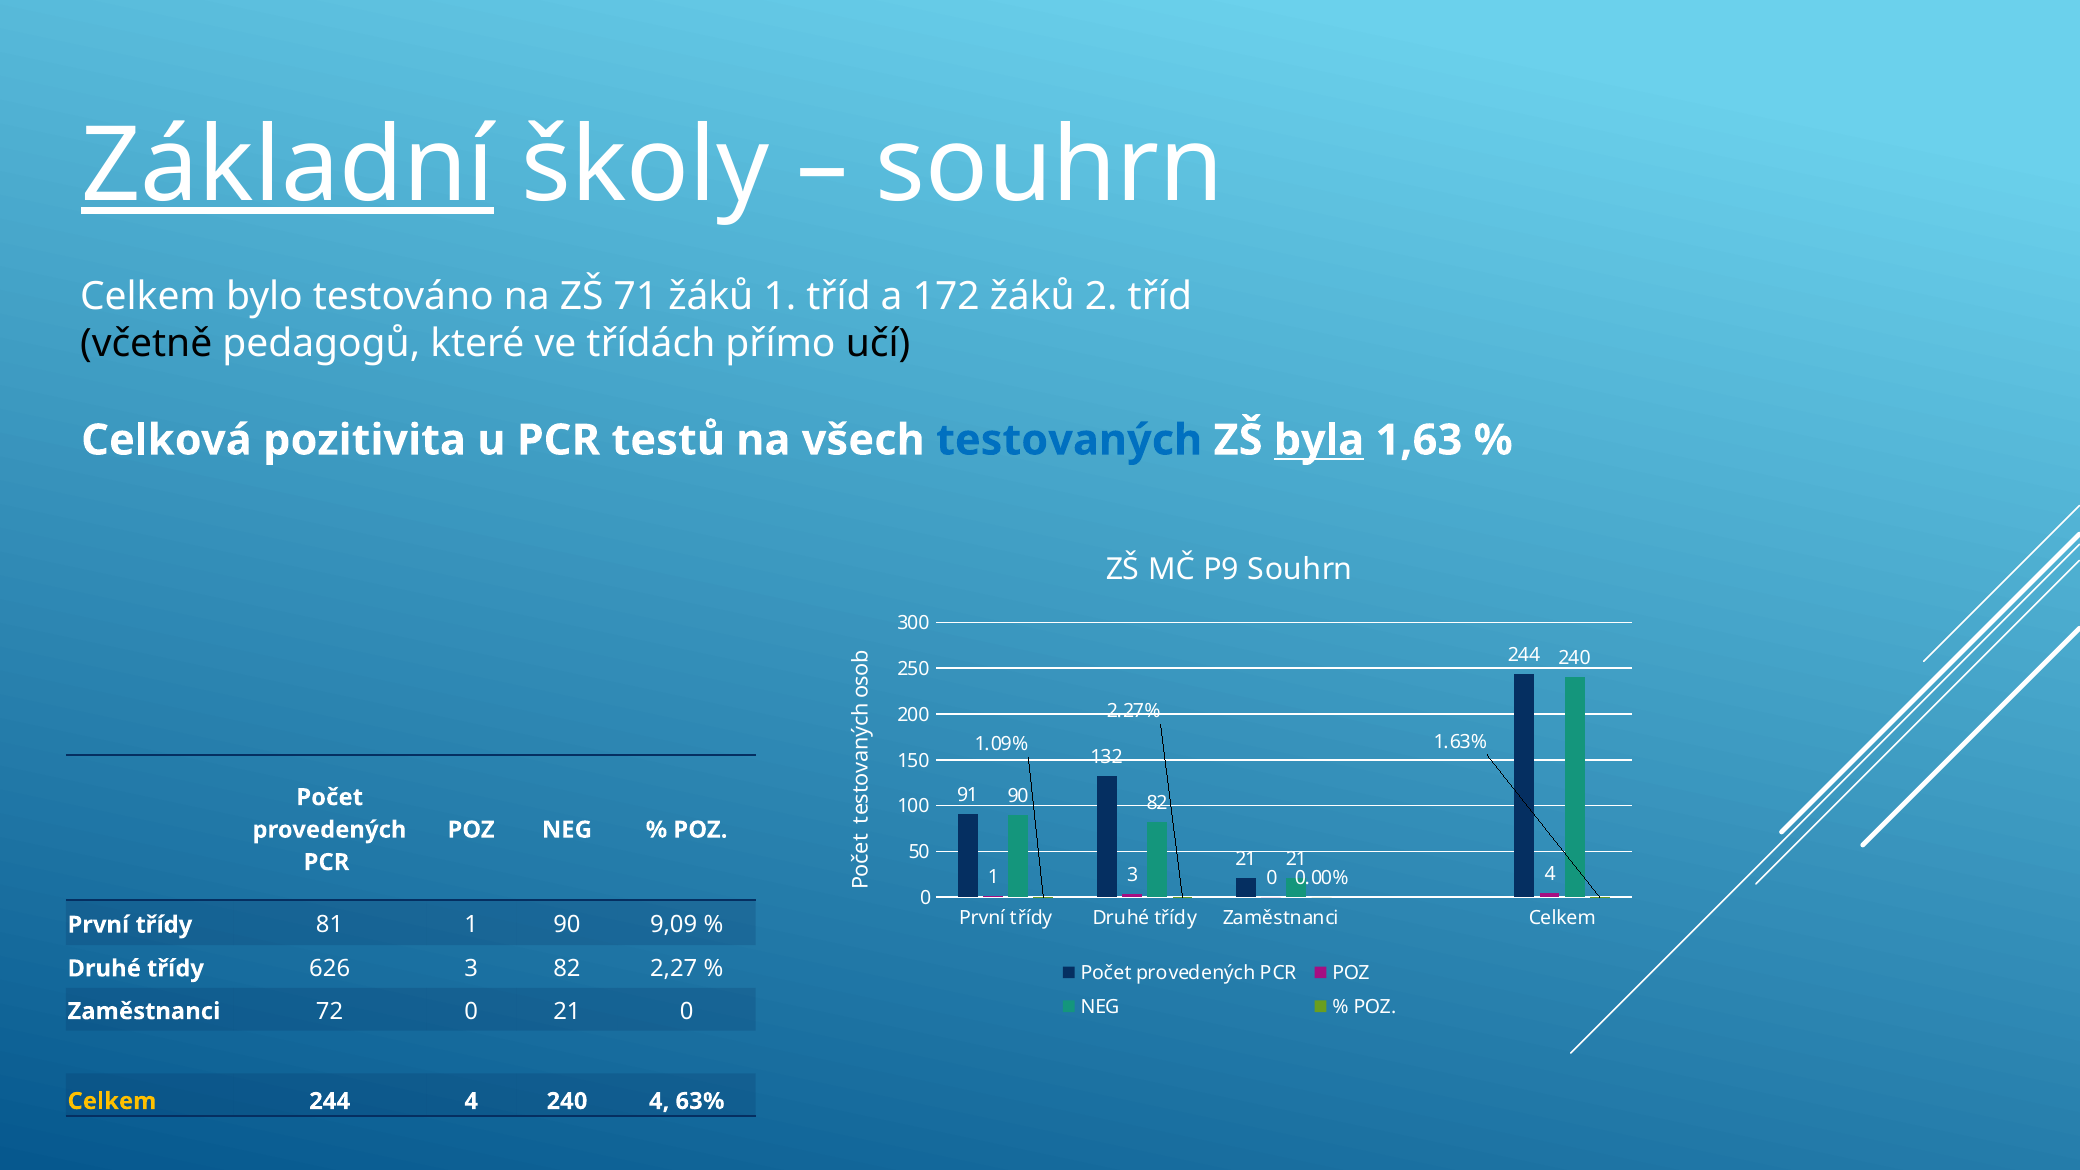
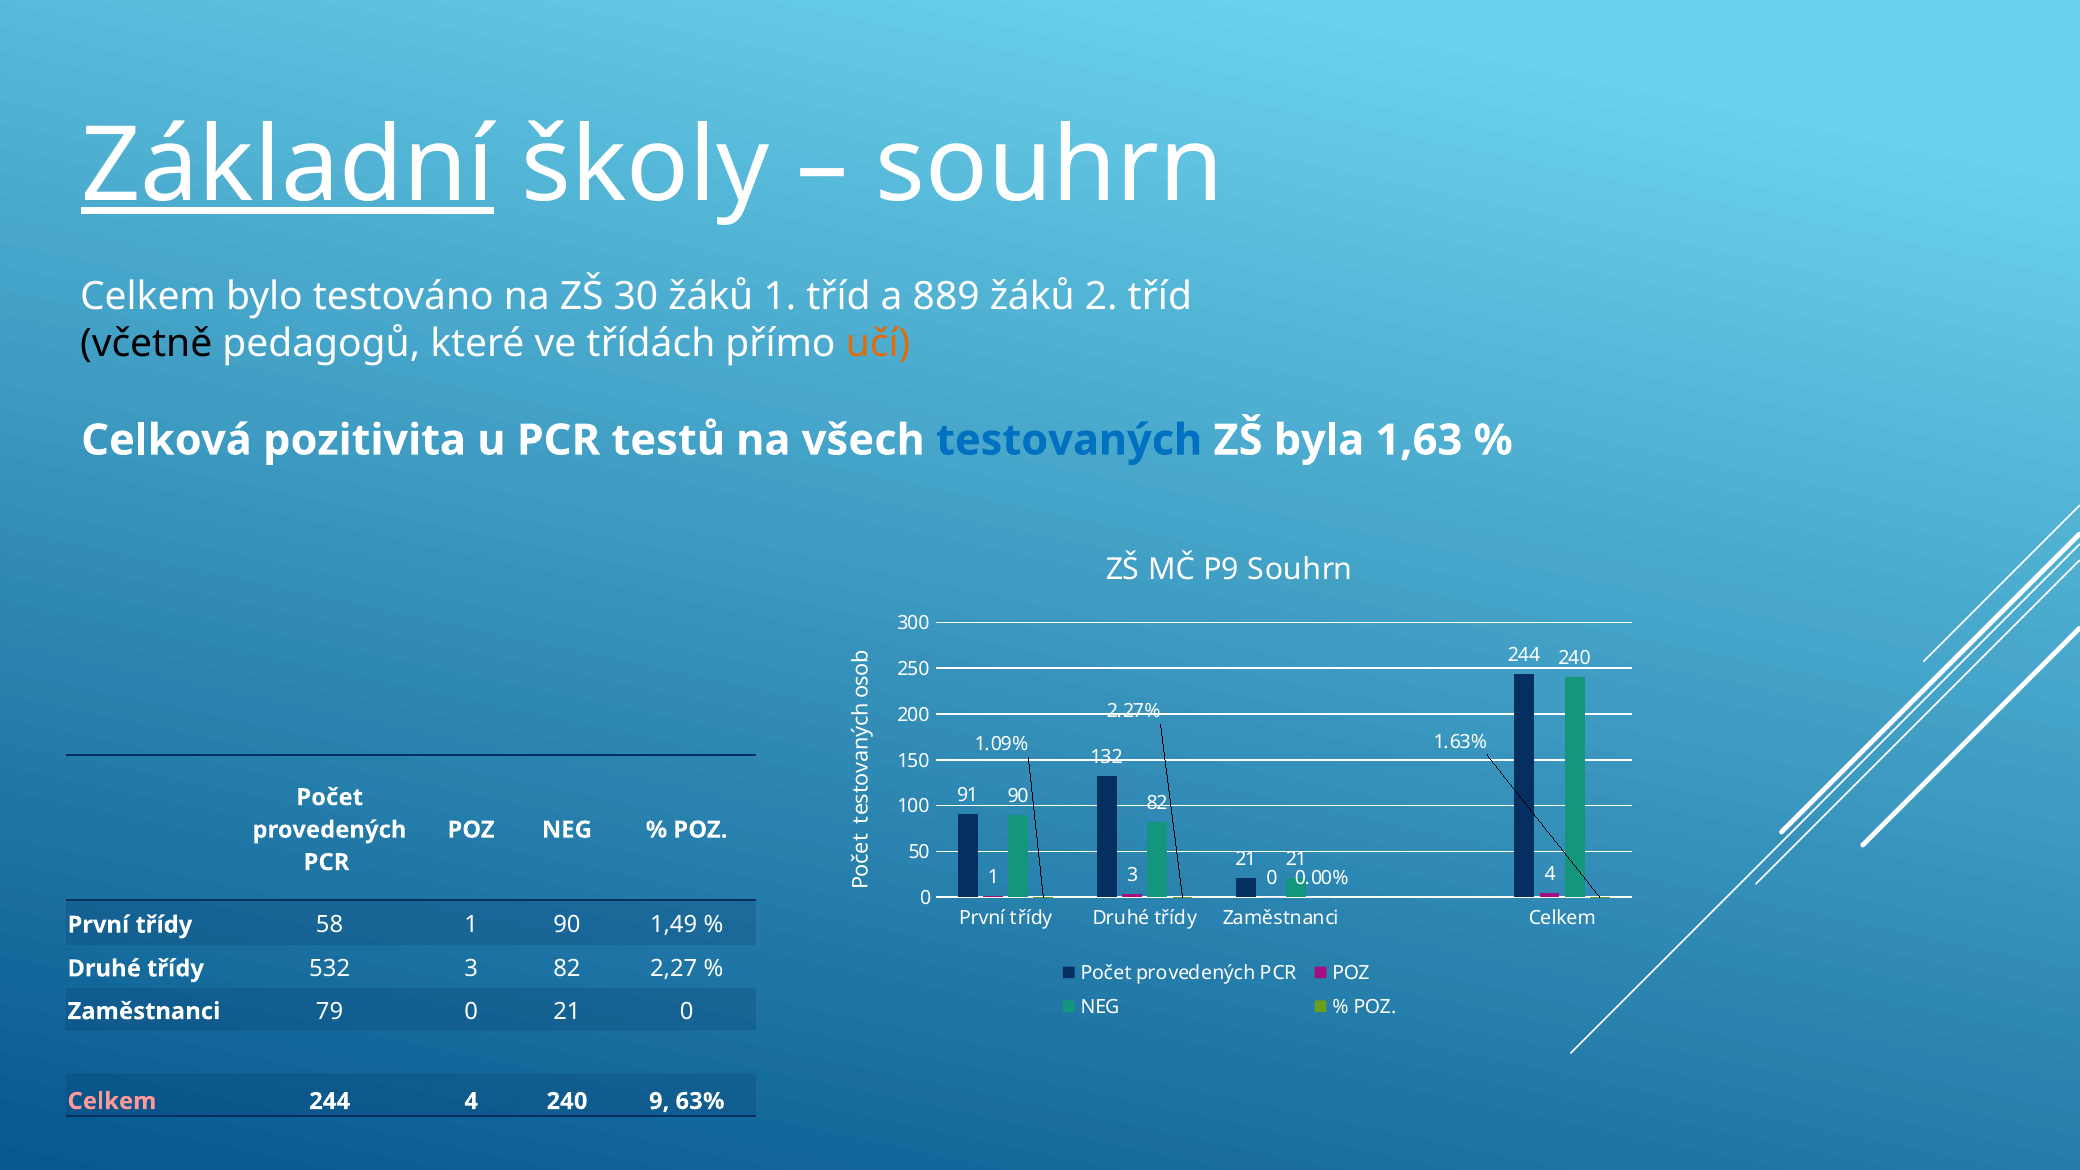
71: 71 -> 30 (636, 297)
172: 172 -> 889 (946, 297)
učí colour: black -> orange (878, 344)
byla underline: present -> none (1319, 440)
81: 81 -> 58 (330, 925)
9,09: 9,09 -> 1,49 (674, 925)
626: 626 -> 532 (330, 969)
72: 72 -> 79 (330, 1011)
Celkem colour: yellow -> pink (112, 1101)
240 4: 4 -> 9 (659, 1101)
